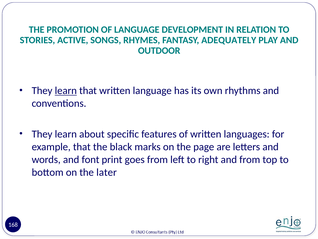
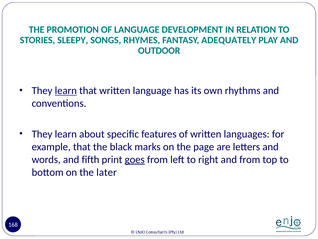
ACTIVE: ACTIVE -> SLEEPY (73, 40)
font: font -> fifth (91, 159)
goes underline: none -> present (135, 159)
